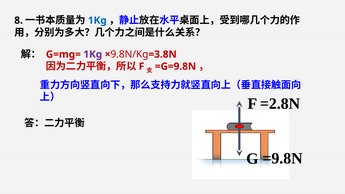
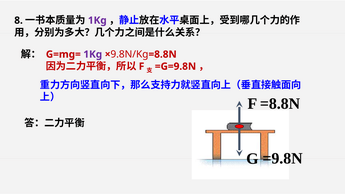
1Kg colour: blue -> purple (97, 20)
=3.8N: =3.8N -> =8.8N (163, 54)
=2.8N: =2.8N -> =8.8N (280, 104)
